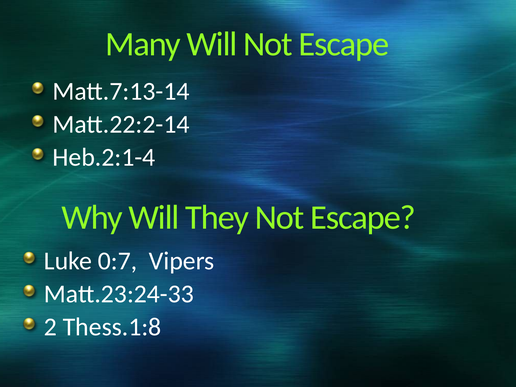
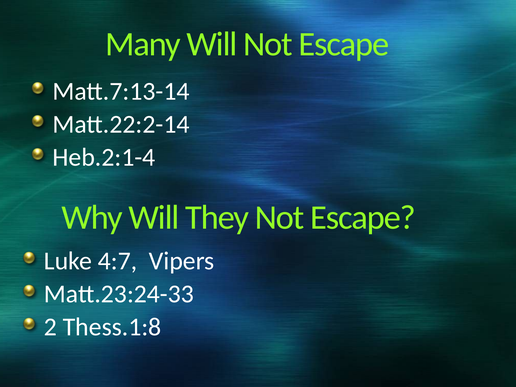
0:7: 0:7 -> 4:7 (118, 261)
